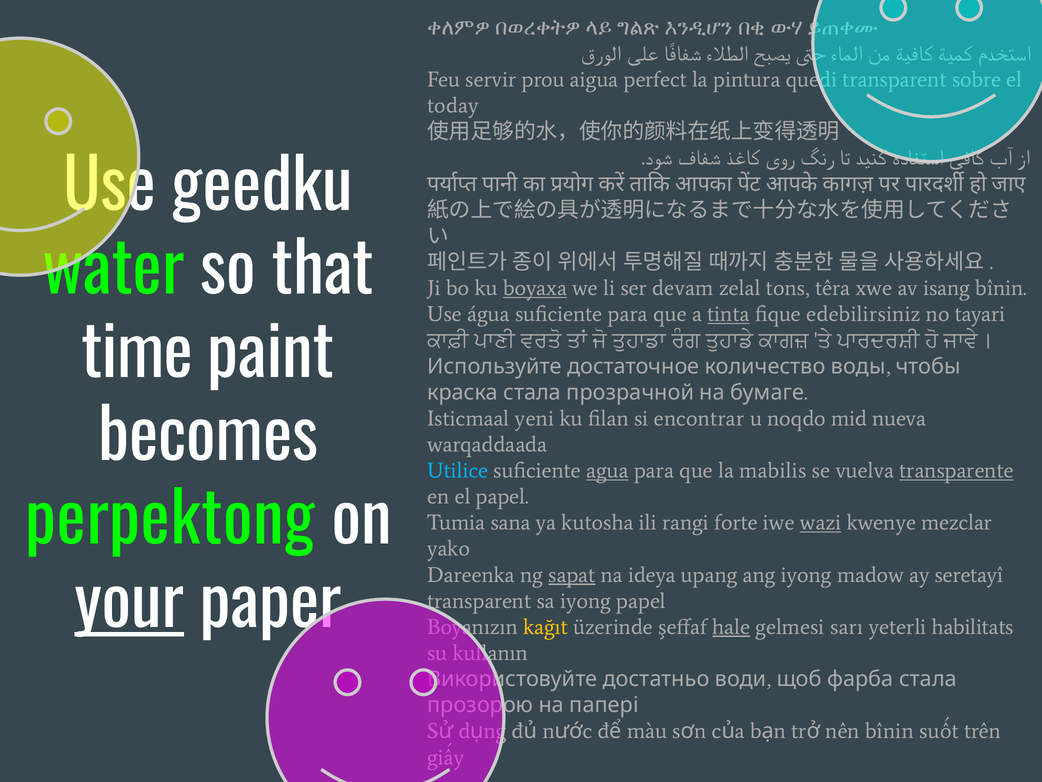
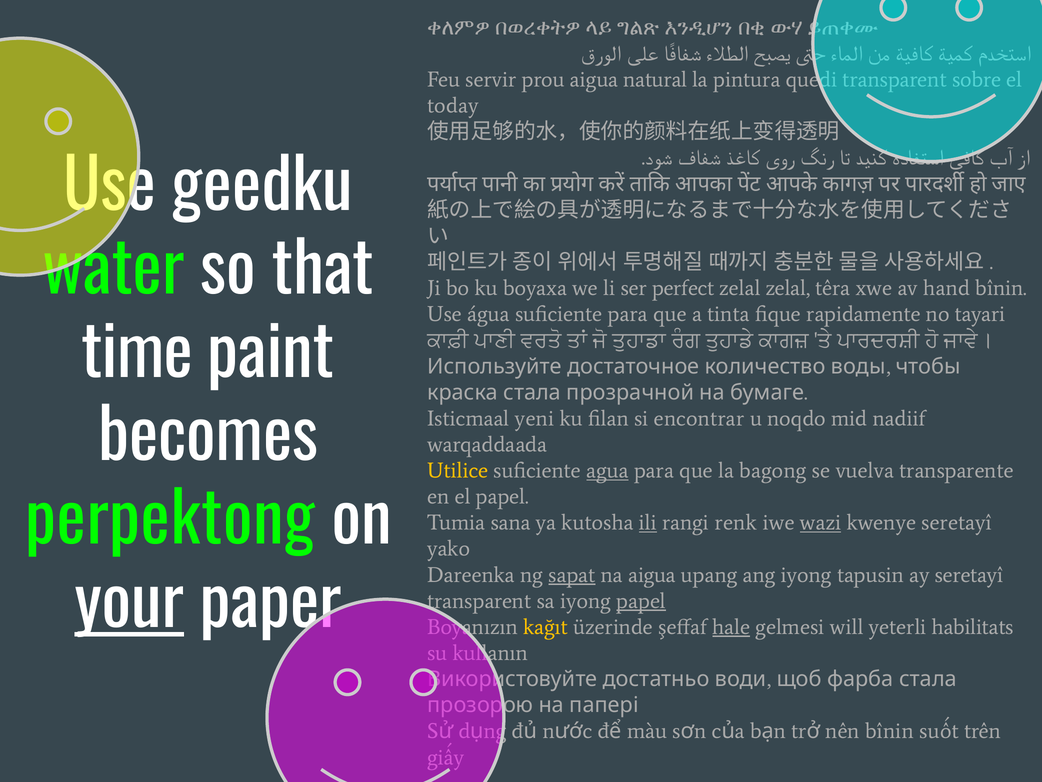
perfect: perfect -> natural (655, 80)
boyaxa underline: present -> none (535, 288)
devam: devam -> perfect (683, 288)
zelal tons: tons -> zelal (788, 288)
isang: isang -> hand (947, 288)
tinta underline: present -> none (728, 314)
edebilirsiniz: edebilirsiniz -> rapidamente (864, 314)
nueva: nueva -> nadiif (899, 418)
Utilice colour: light blue -> yellow (458, 470)
mabilis: mabilis -> bagong (773, 470)
transparente underline: present -> none (956, 470)
ili underline: none -> present (648, 522)
forte: forte -> renk (736, 522)
kwenye mezclar: mezclar -> seretayî (957, 522)
na ideya: ideya -> aigua (652, 575)
madow: madow -> tapusin (871, 575)
papel underline: none -> present (641, 601)
sarı: sarı -> will (847, 627)
